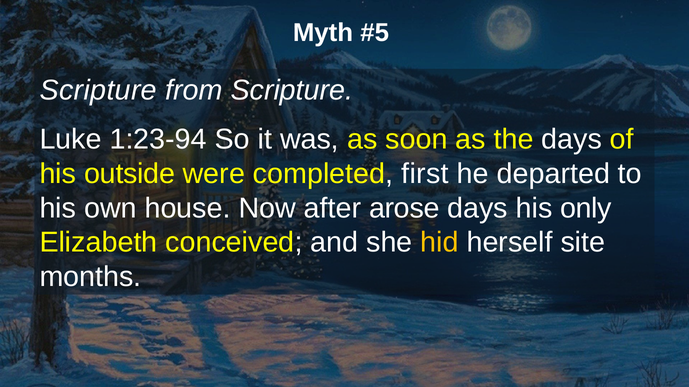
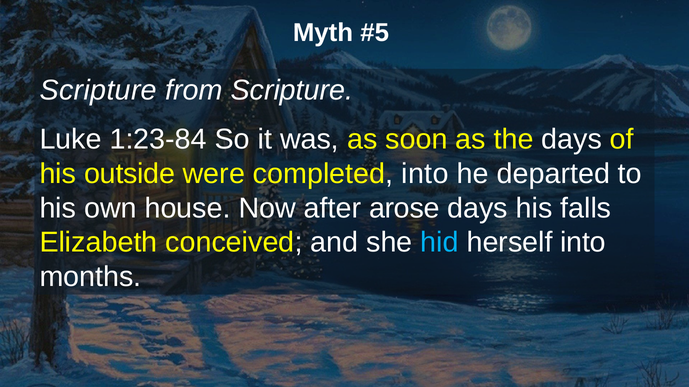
1:23-94: 1:23-94 -> 1:23-84 (158, 139)
completed first: first -> into (425, 174)
only: only -> falls (586, 208)
hid colour: yellow -> light blue (440, 243)
herself site: site -> into (583, 243)
